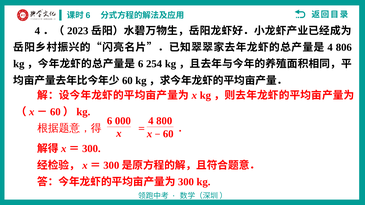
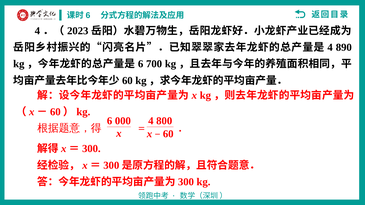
806: 806 -> 890 (344, 47)
254: 254 -> 700 (154, 64)
